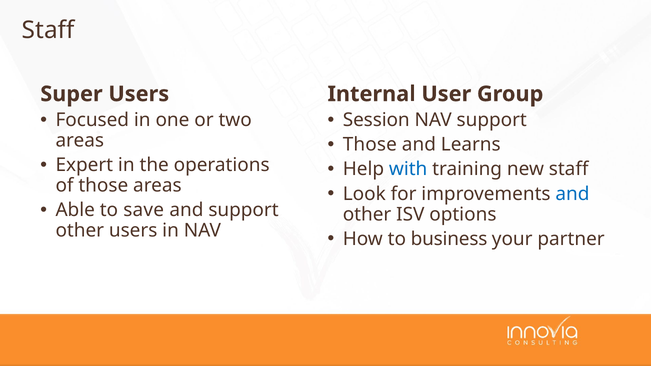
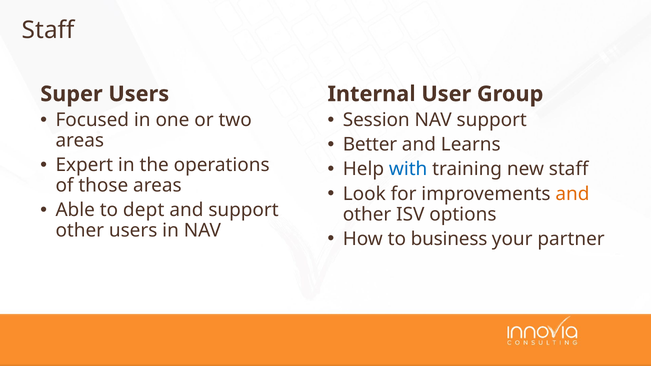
Those: Those -> Better (370, 145)
and colour: blue -> orange (573, 194)
save: save -> dept (144, 210)
